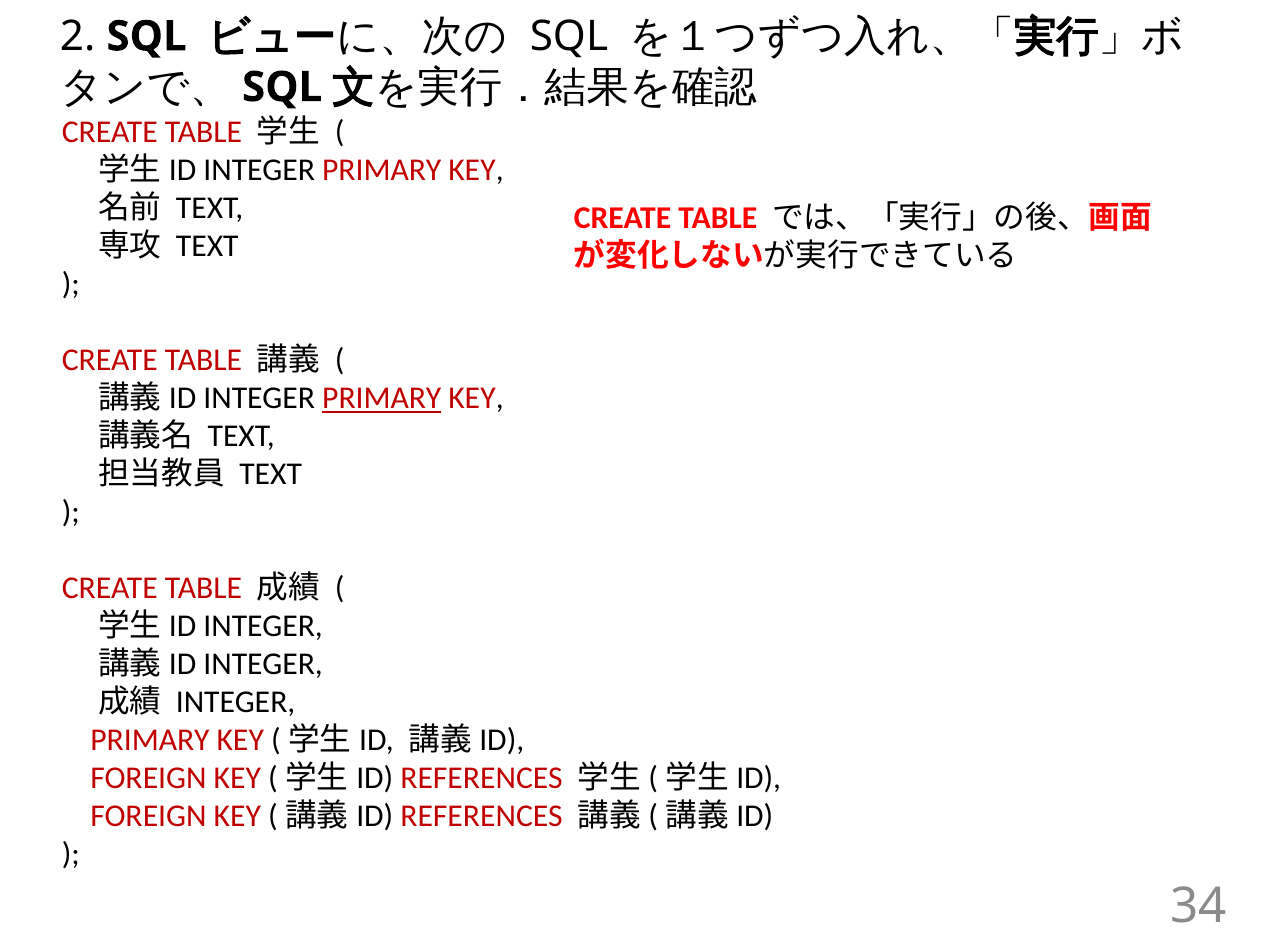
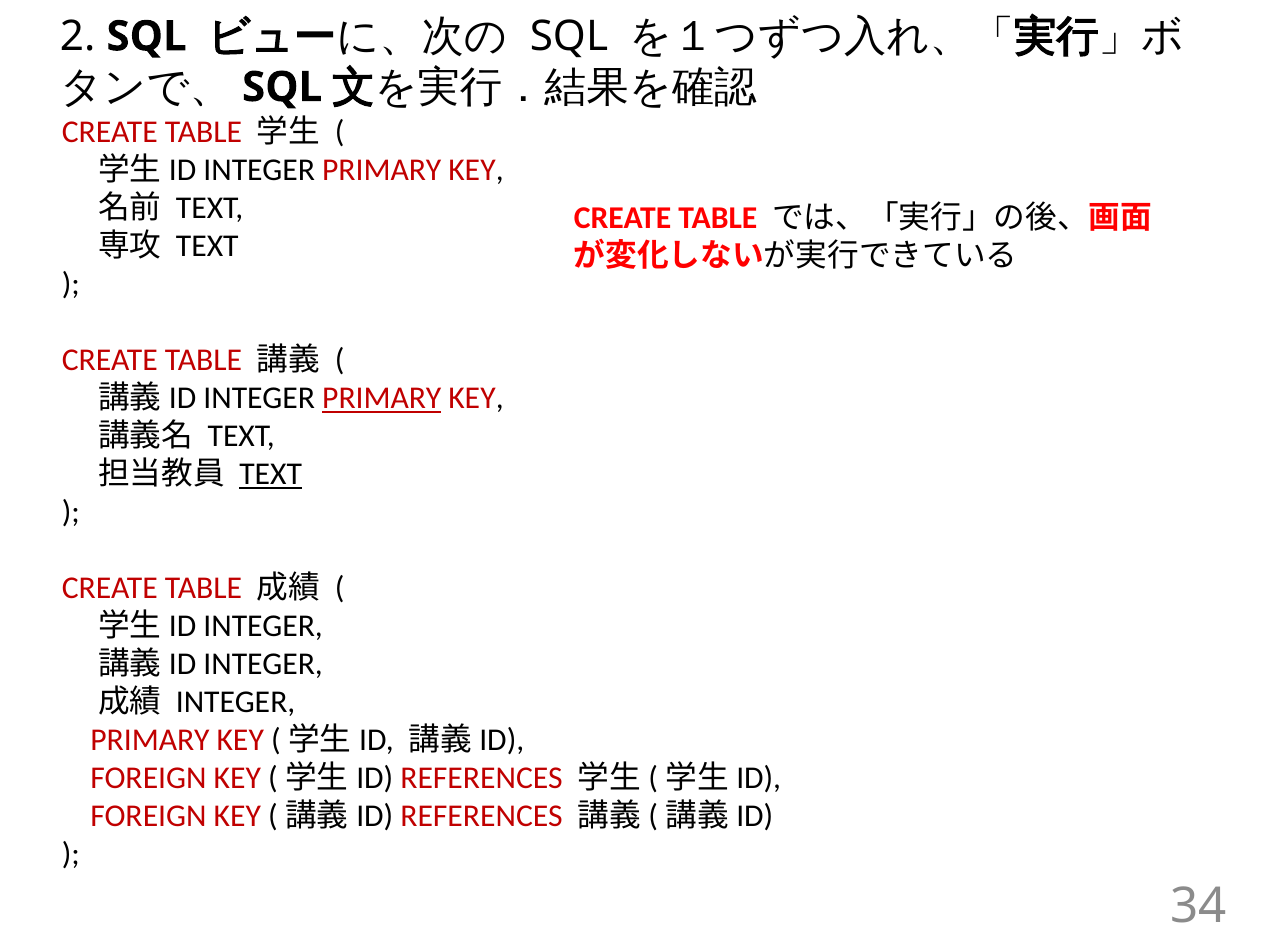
TEXT underline: none -> present (271, 474)
